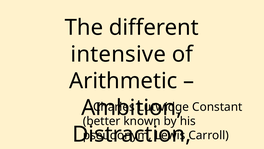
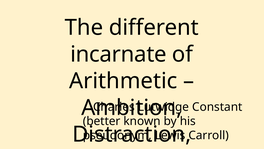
intensive: intensive -> incarnate (118, 54)
